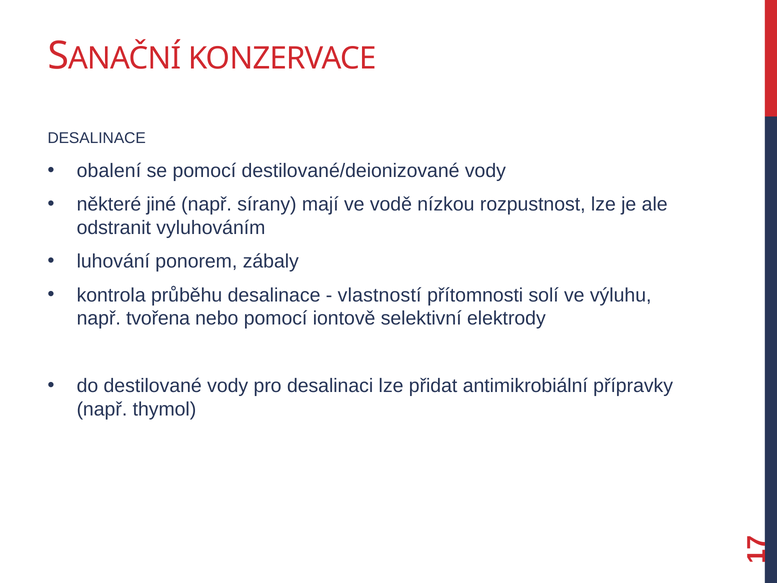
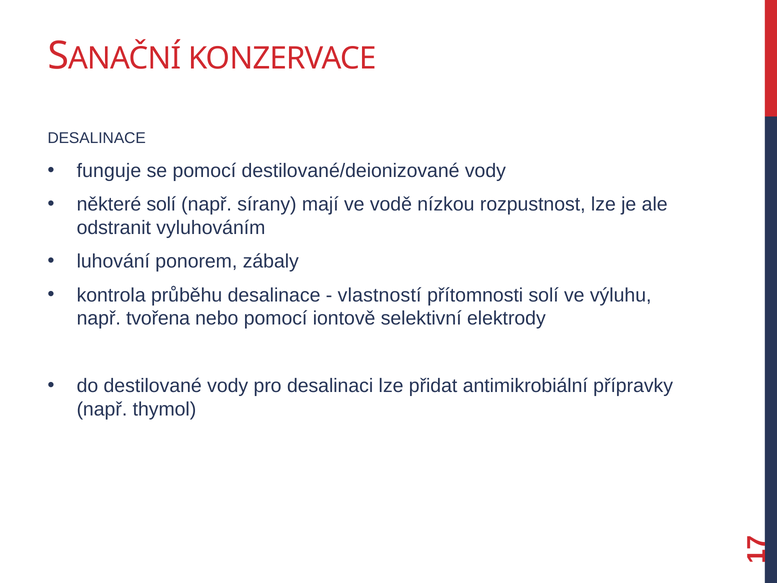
obalení: obalení -> funguje (109, 171)
některé jiné: jiné -> solí (161, 204)
